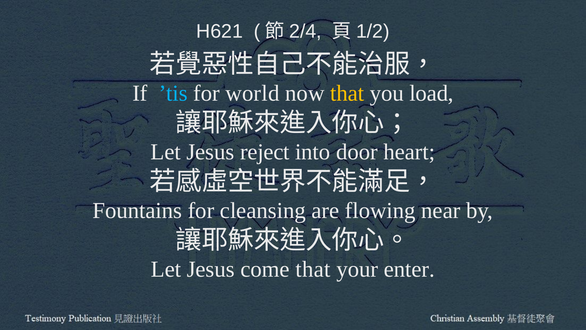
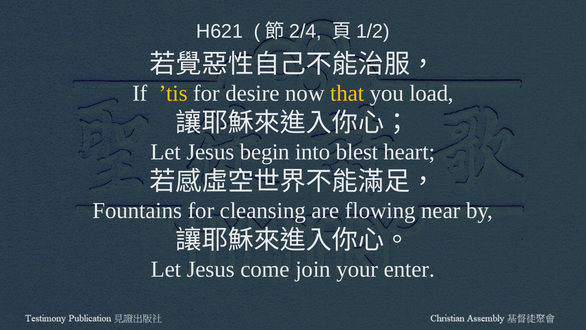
’tis colour: light blue -> yellow (173, 93)
world: world -> desire (252, 93)
reject: reject -> begin (265, 152)
door: door -> blest (357, 152)
come that: that -> join (313, 269)
